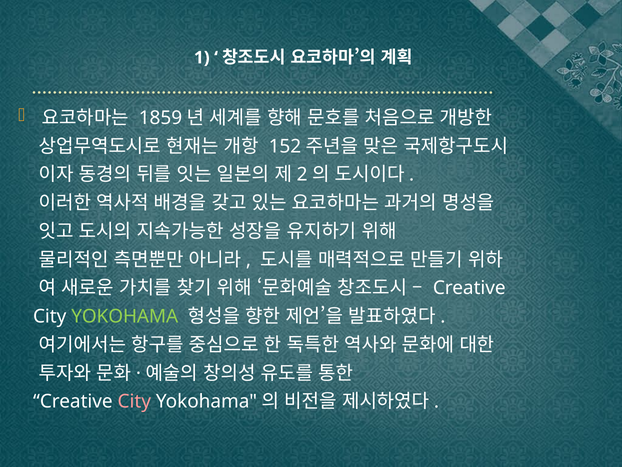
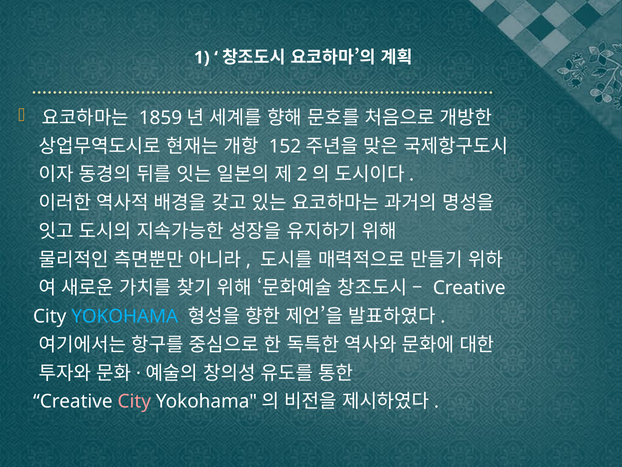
YOKOHAMA colour: light green -> light blue (125, 316)
